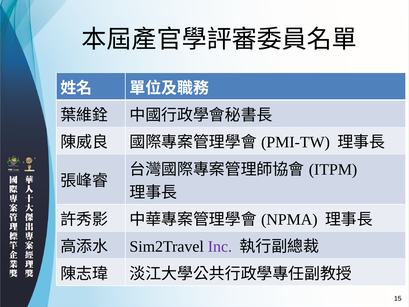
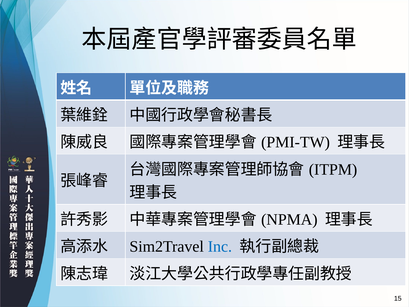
Inc colour: purple -> blue (220, 246)
